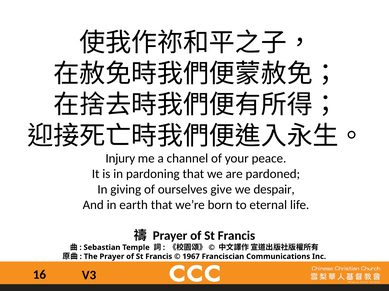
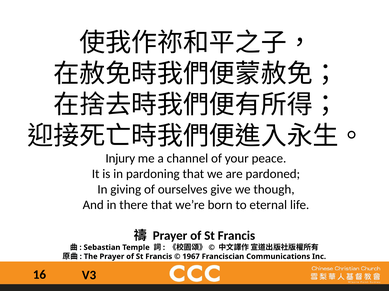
despair: despair -> though (274, 190)
earth: earth -> there (134, 205)
